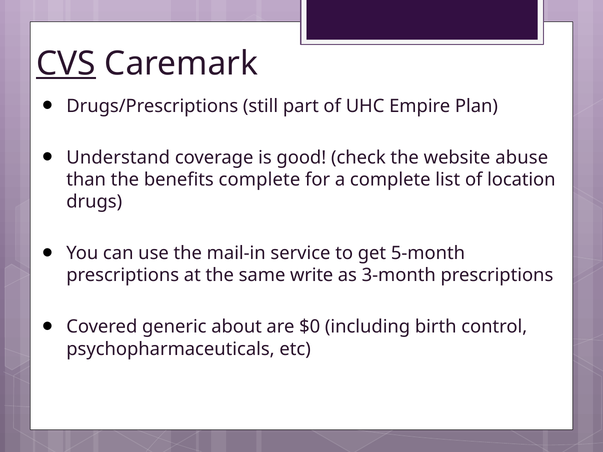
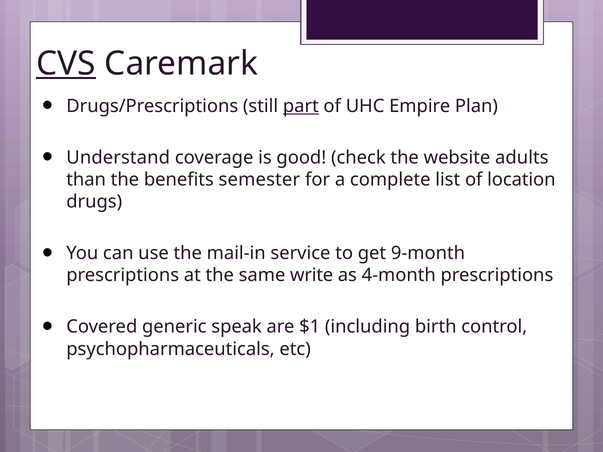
part underline: none -> present (301, 106)
abuse: abuse -> adults (522, 158)
benefits complete: complete -> semester (259, 180)
5-month: 5-month -> 9-month (428, 253)
3-month: 3-month -> 4-month (399, 275)
about: about -> speak (237, 327)
$0: $0 -> $1 (310, 327)
